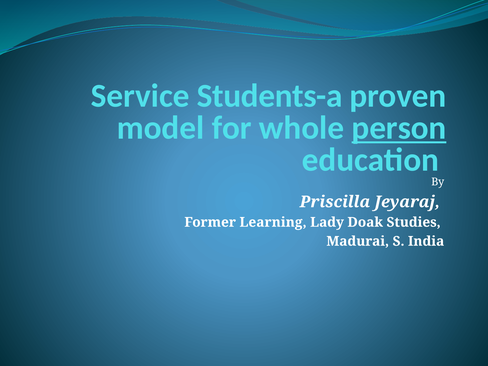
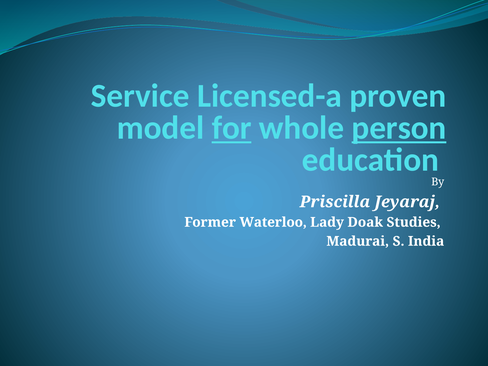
Students-a: Students-a -> Licensed-a (270, 96)
for underline: none -> present (232, 128)
Learning: Learning -> Waterloo (273, 222)
